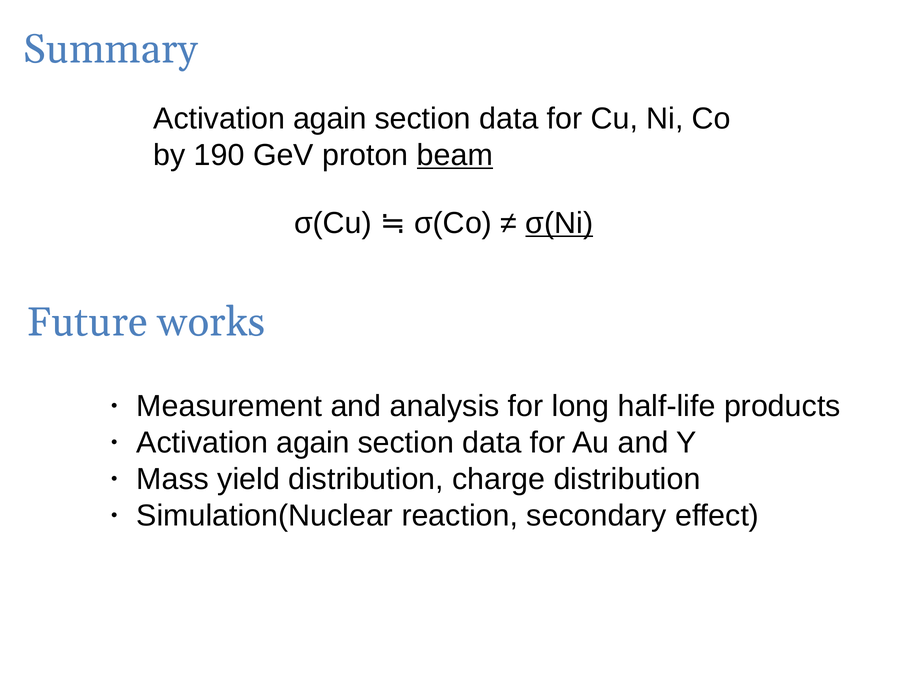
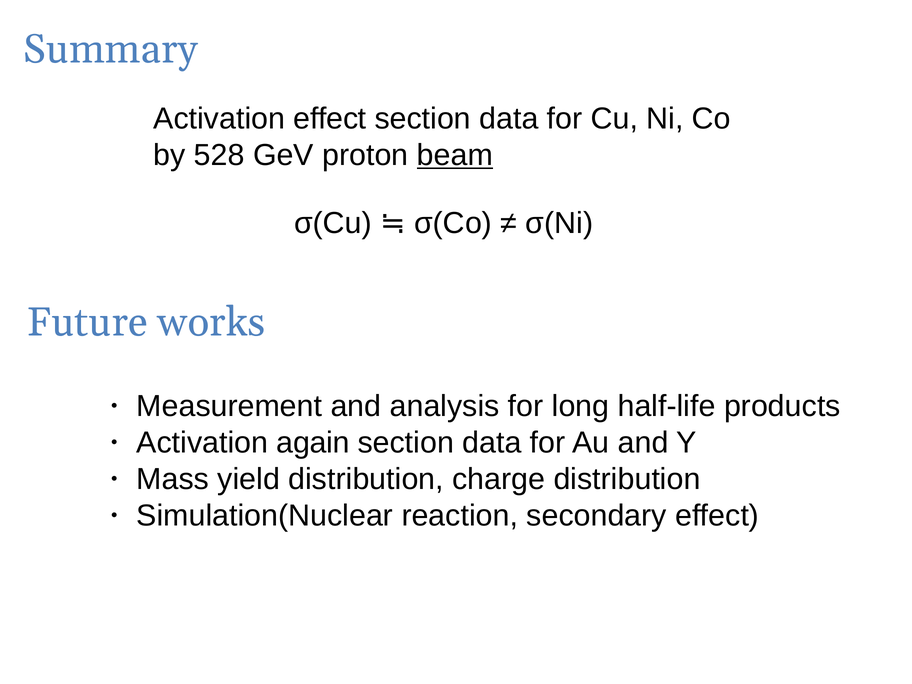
again: again -> effect (330, 119)
190: 190 -> 528 (219, 155)
σ(Ni underline: present -> none (559, 223)
